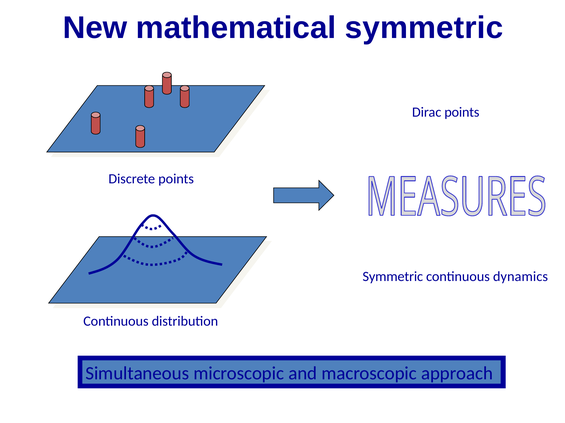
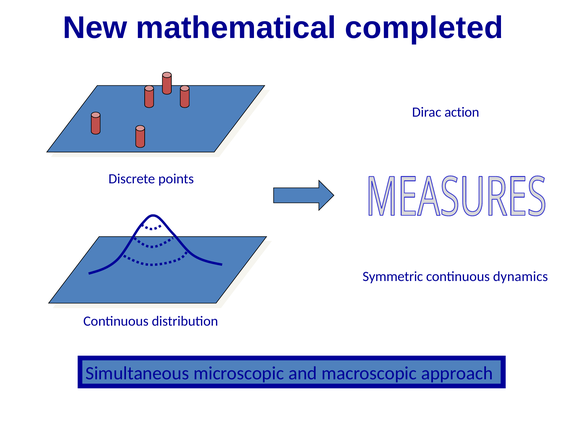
mathematical symmetric: symmetric -> completed (424, 28)
Dirac points: points -> action (462, 112)
